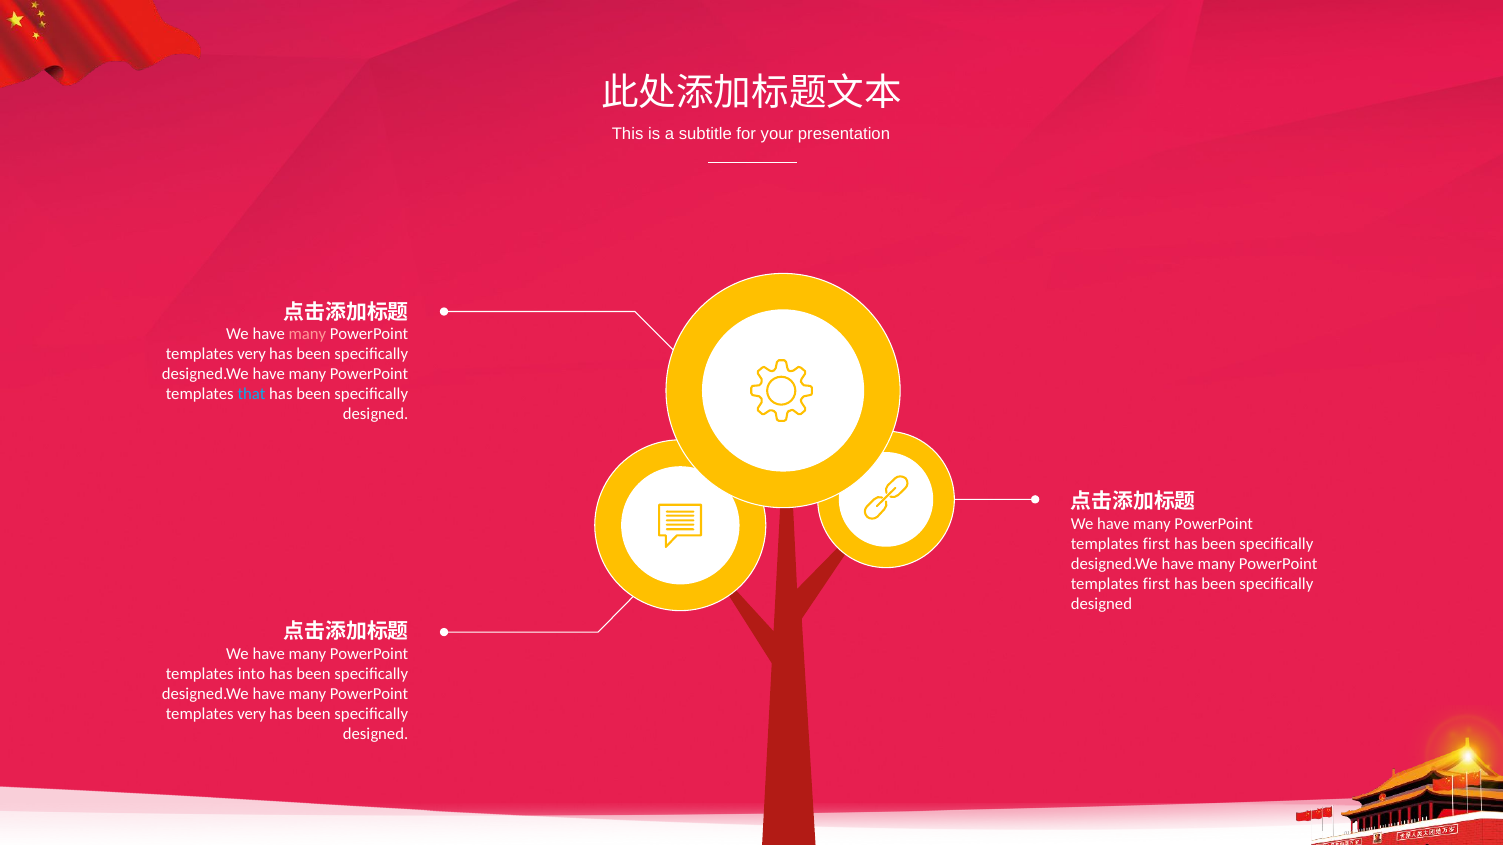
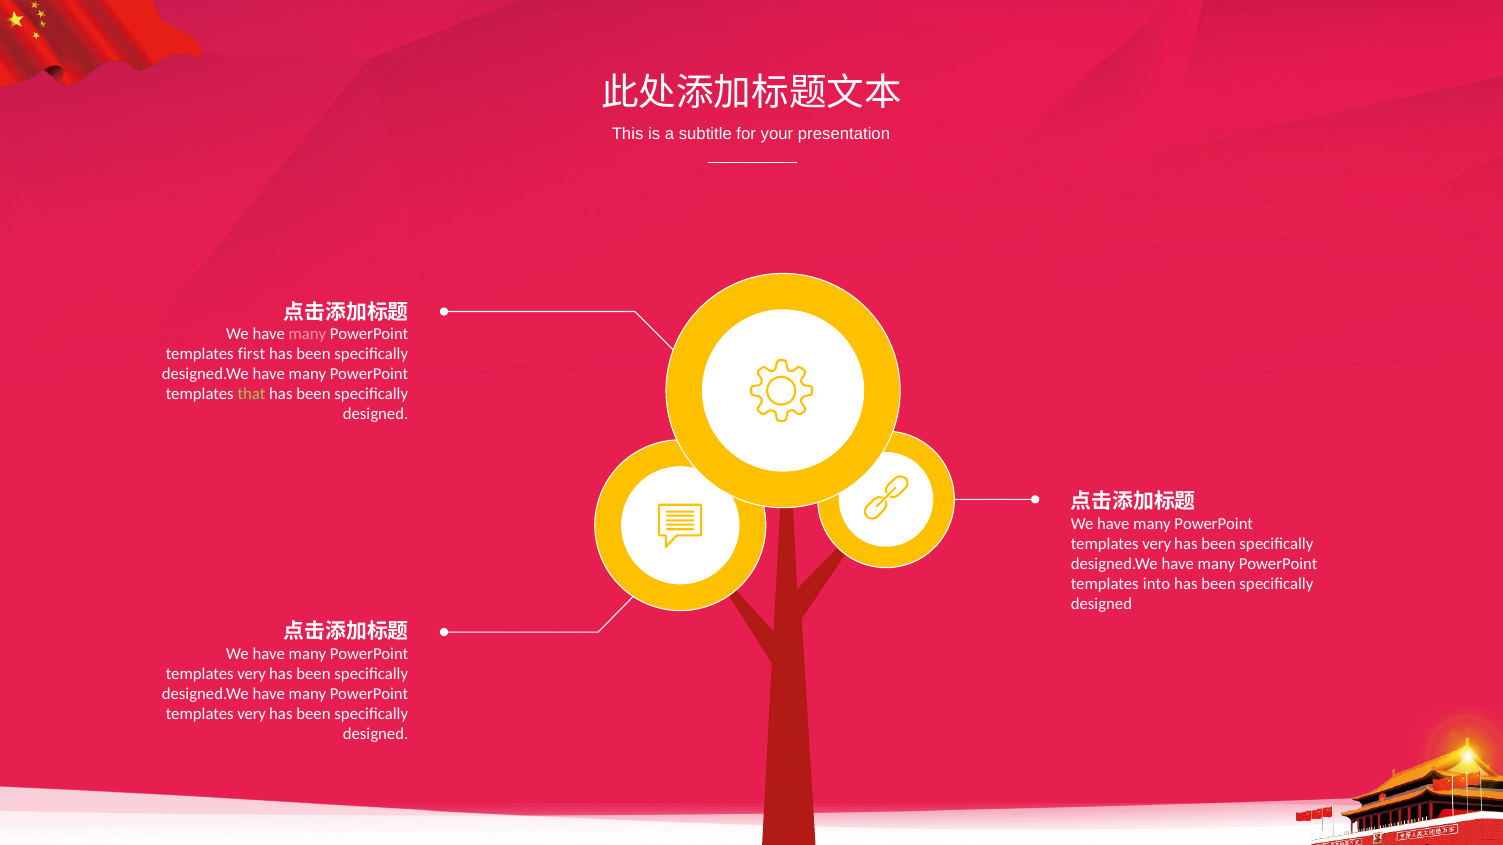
very: very -> first (251, 354)
that colour: light blue -> light green (252, 394)
first: first -> very (1157, 544)
first: first -> into (1157, 584)
into: into -> very (252, 674)
